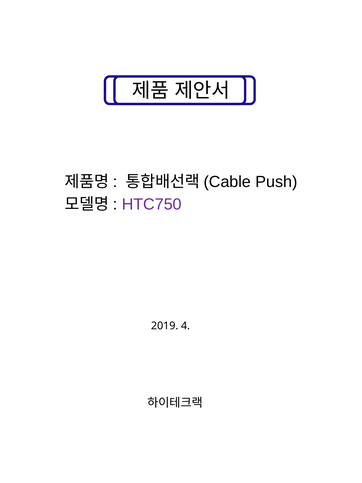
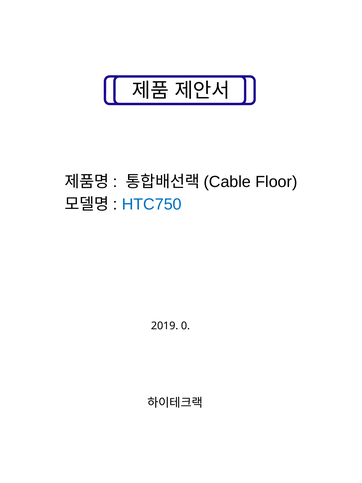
Push: Push -> Floor (276, 182)
HTC750 colour: purple -> blue (152, 204)
4: 4 -> 0 (185, 326)
